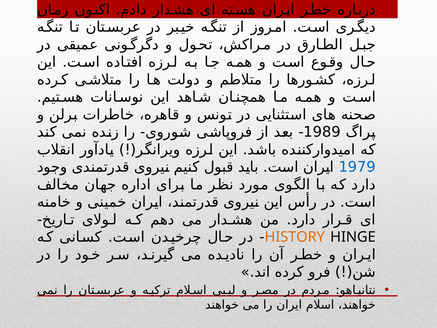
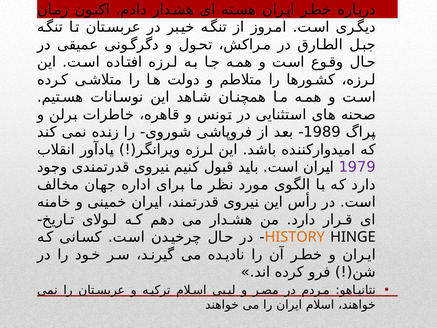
1979 colour: blue -> purple (357, 167)
